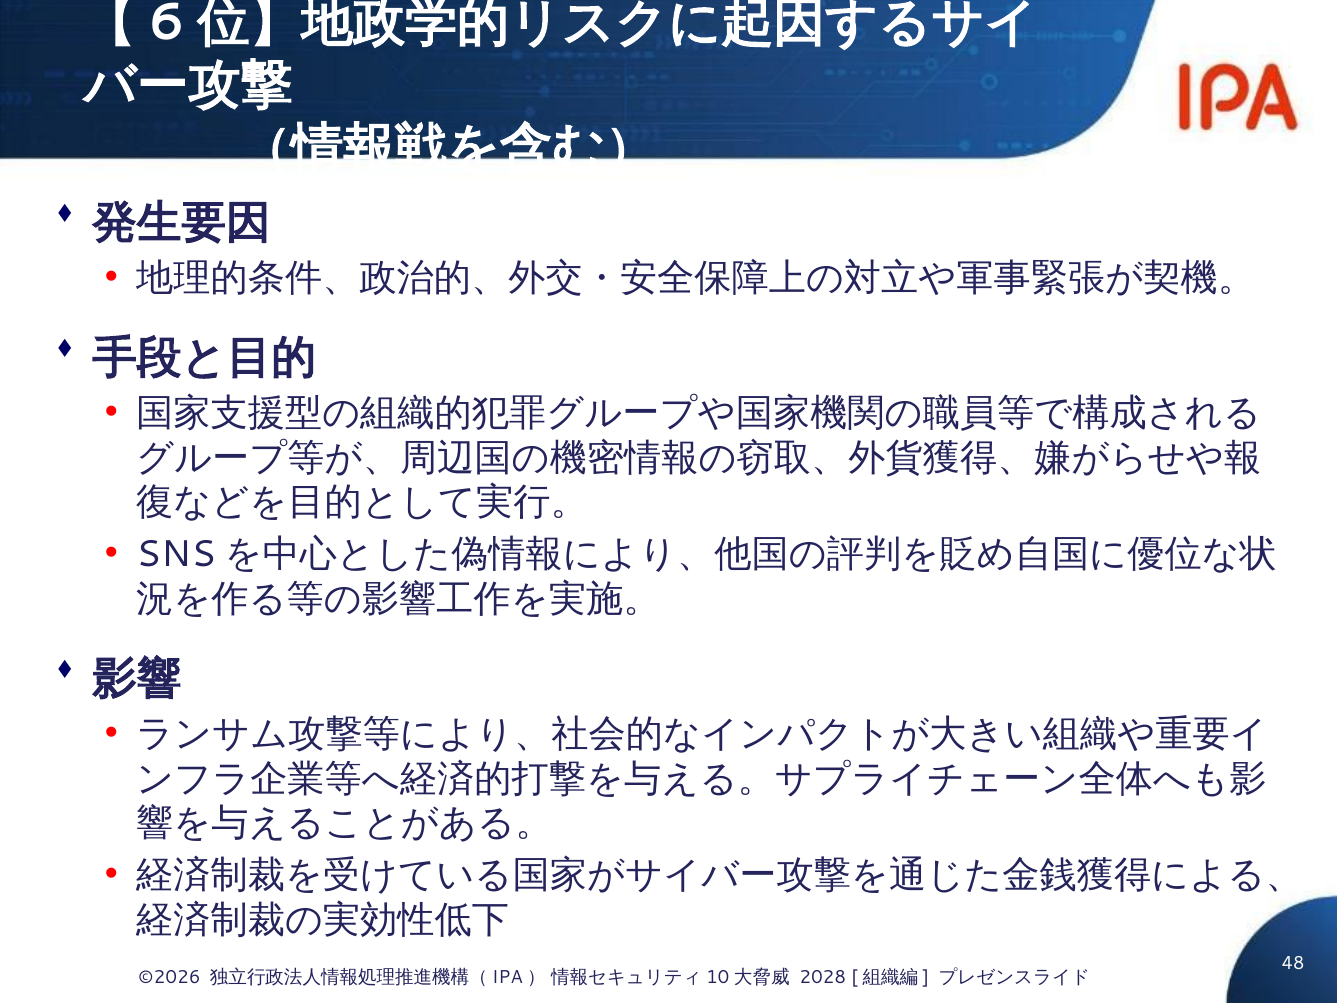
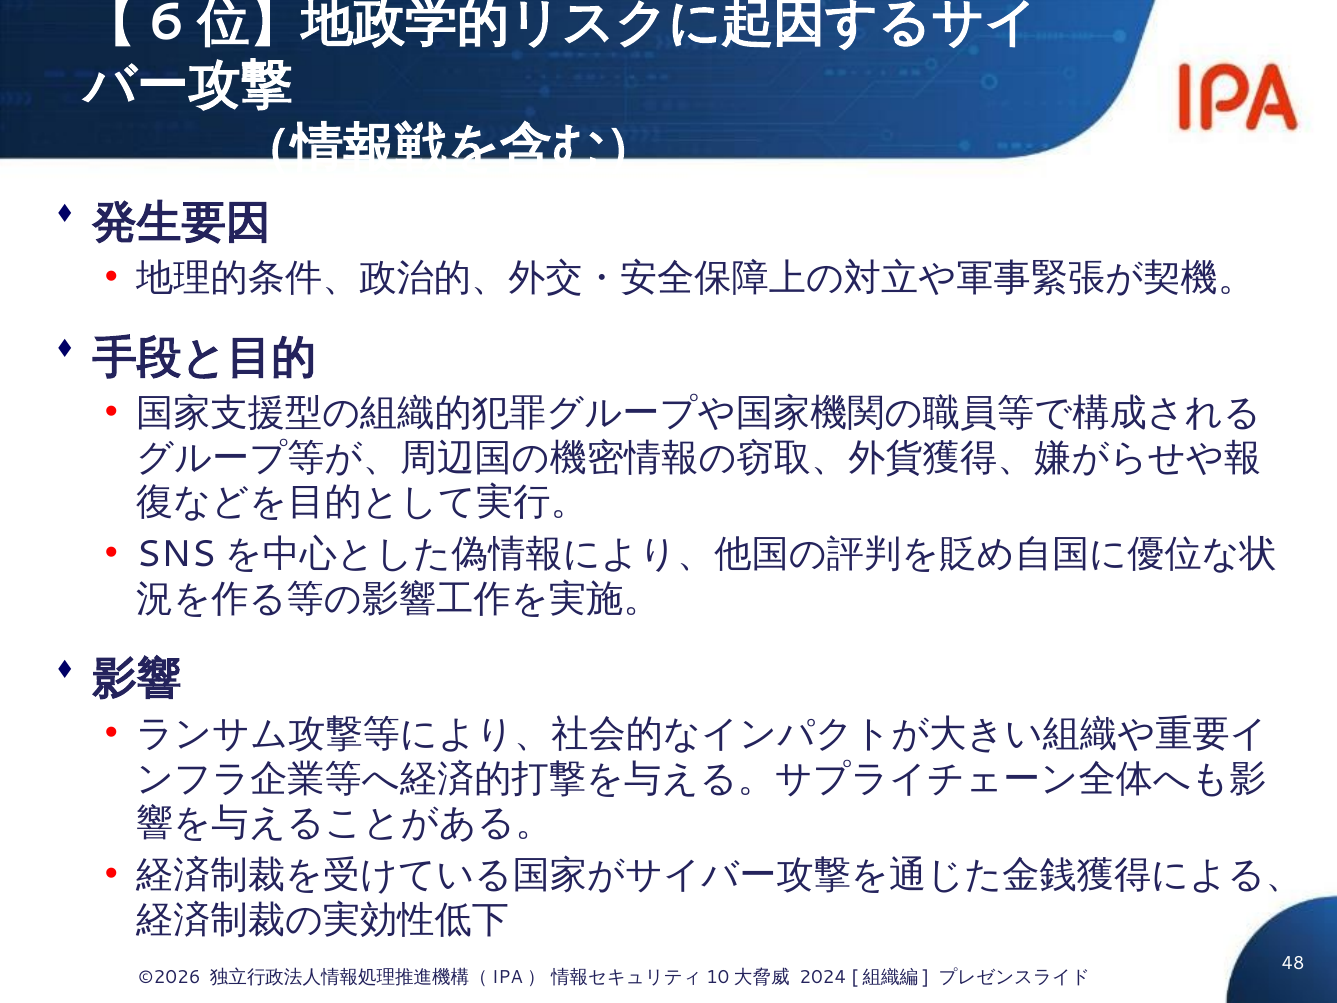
2028: 2028 -> 2024 (823, 977)
